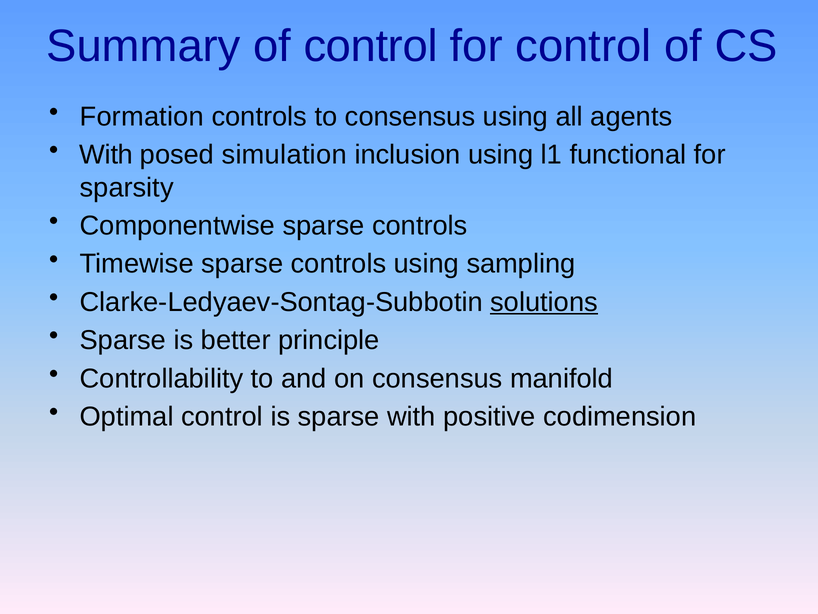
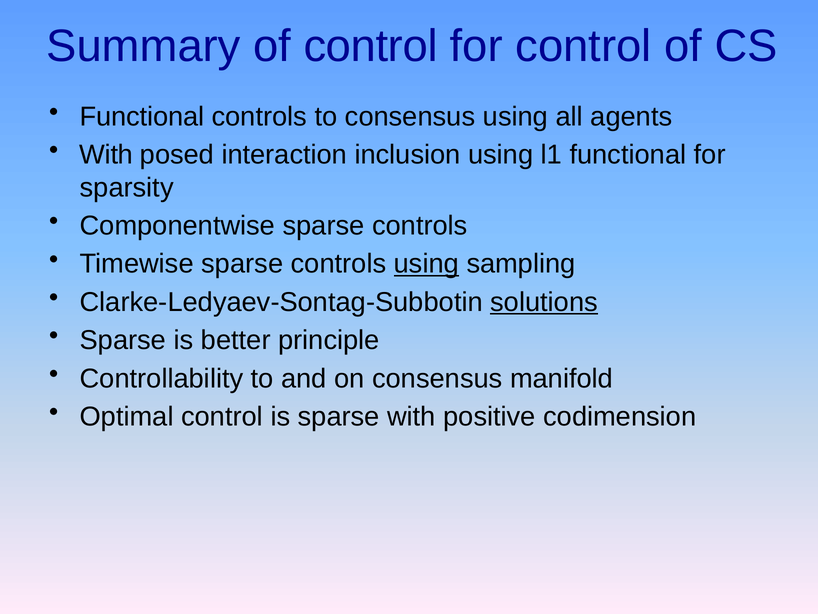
Formation: Formation -> Functional (142, 117)
simulation: simulation -> interaction (284, 155)
using underline: none -> present (426, 264)
